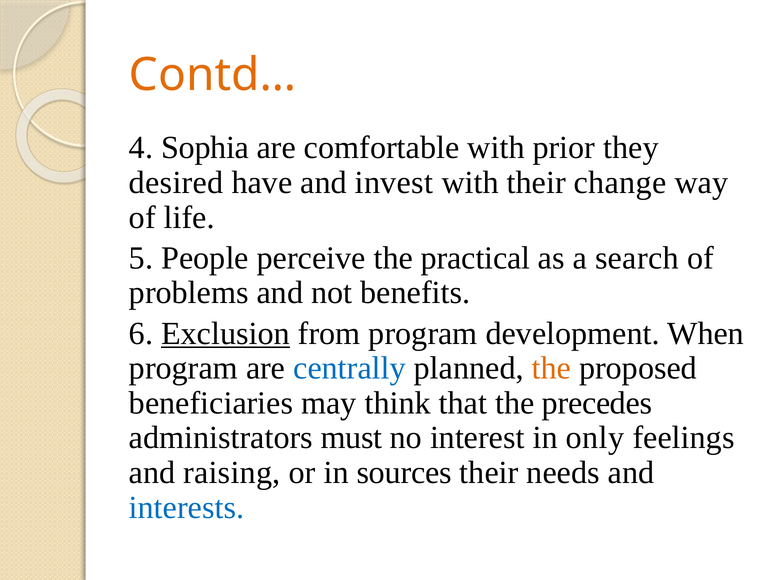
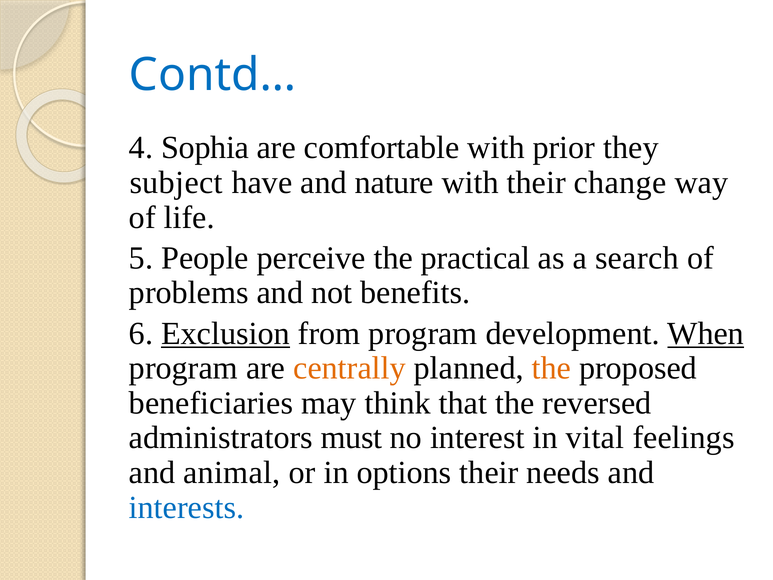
Contd… colour: orange -> blue (213, 75)
desired: desired -> subject (176, 183)
invest: invest -> nature (394, 183)
When underline: none -> present (706, 333)
centrally colour: blue -> orange (350, 368)
precedes: precedes -> reversed (597, 403)
only: only -> vital (595, 438)
raising: raising -> animal (232, 472)
sources: sources -> options (404, 472)
